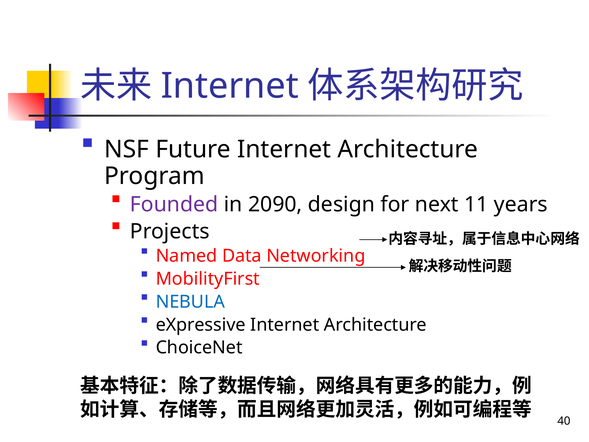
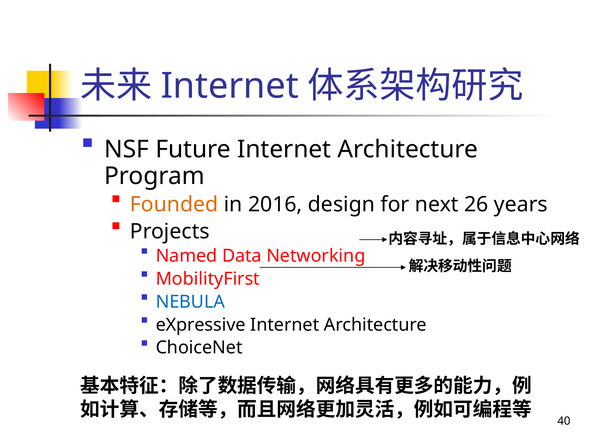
Founded colour: purple -> orange (174, 204)
2090: 2090 -> 2016 (275, 204)
11: 11 -> 26 (476, 204)
